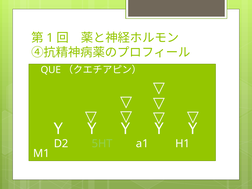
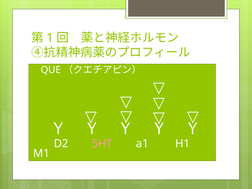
5HT colour: light green -> pink (102, 144)
